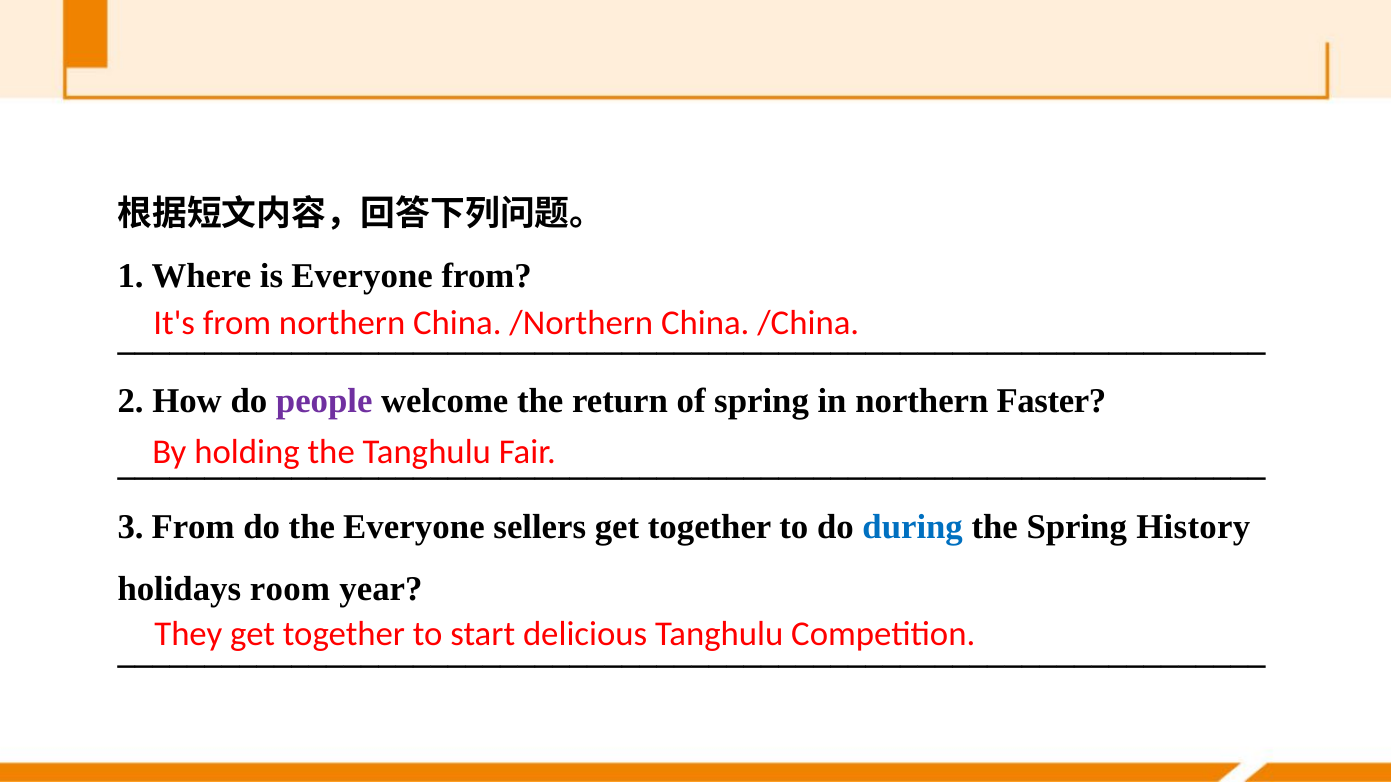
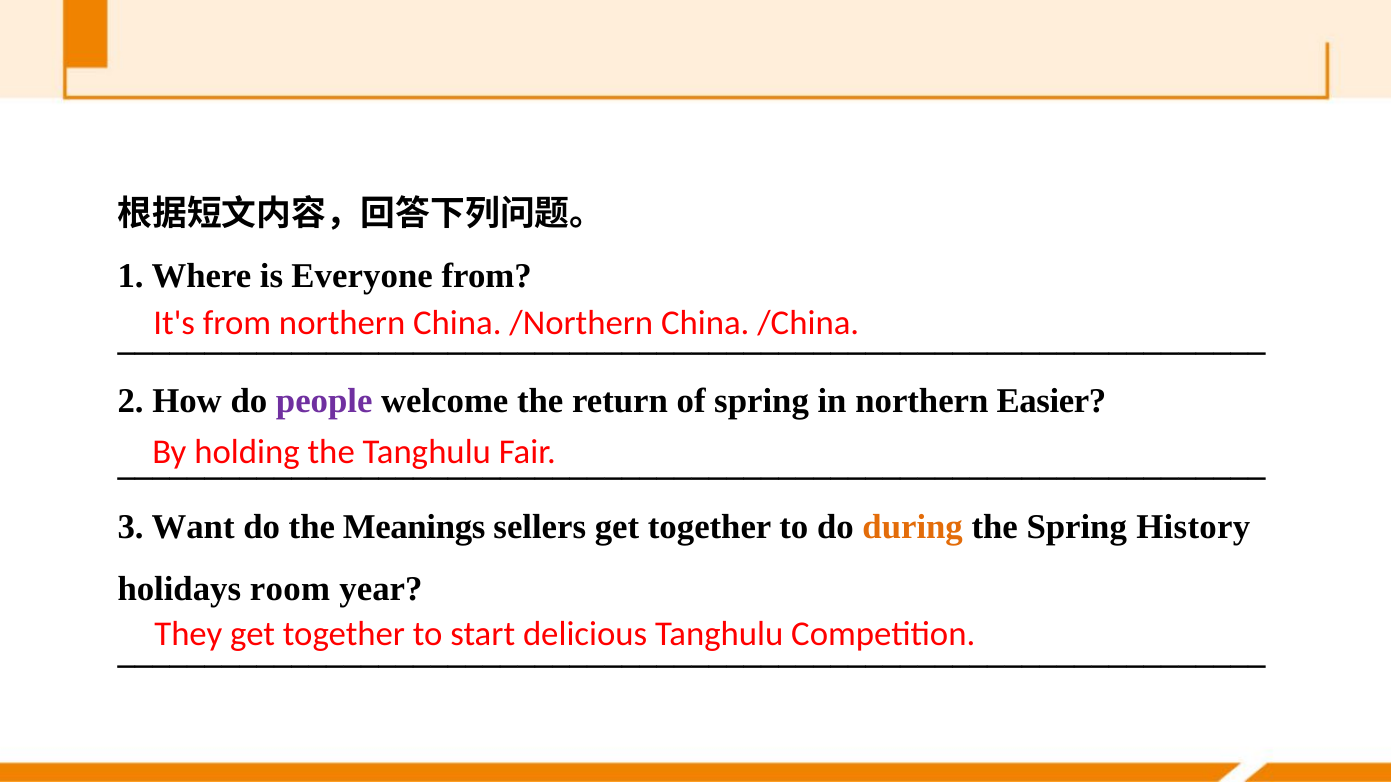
Faster: Faster -> Easier (1051, 402)
3 From: From -> Want (193, 527)
the Everyone: Everyone -> Meanings (414, 527)
during colour: blue -> orange (913, 527)
